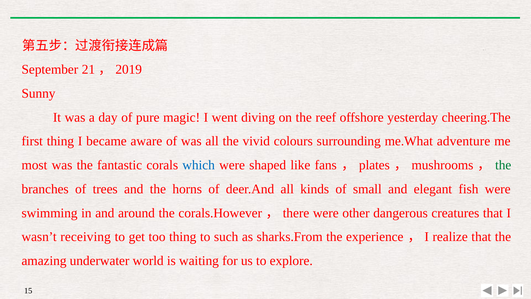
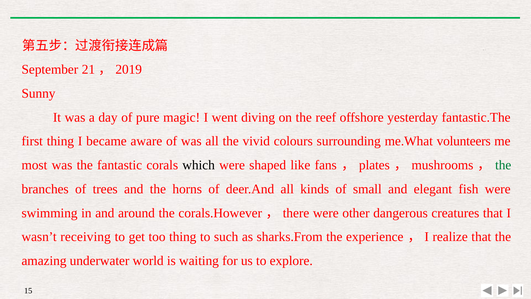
cheering.The: cheering.The -> fantastic.The (476, 117)
adventure: adventure -> volunteers (464, 141)
which colour: blue -> black (199, 165)
